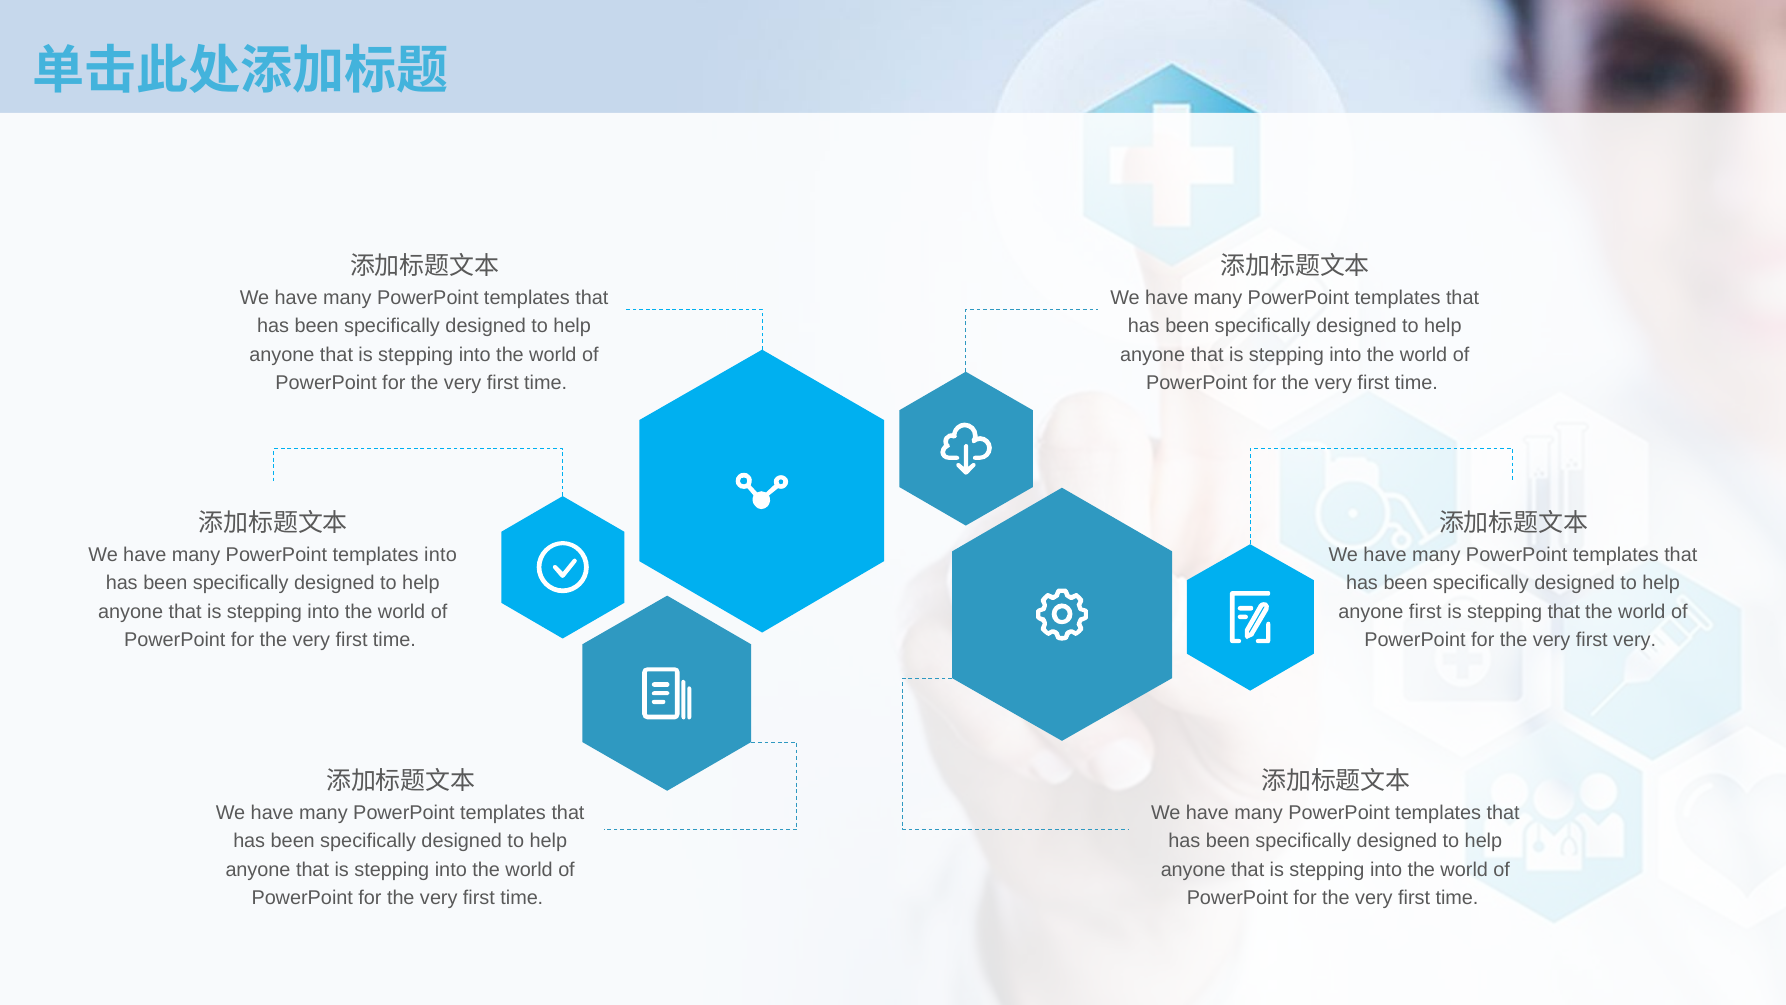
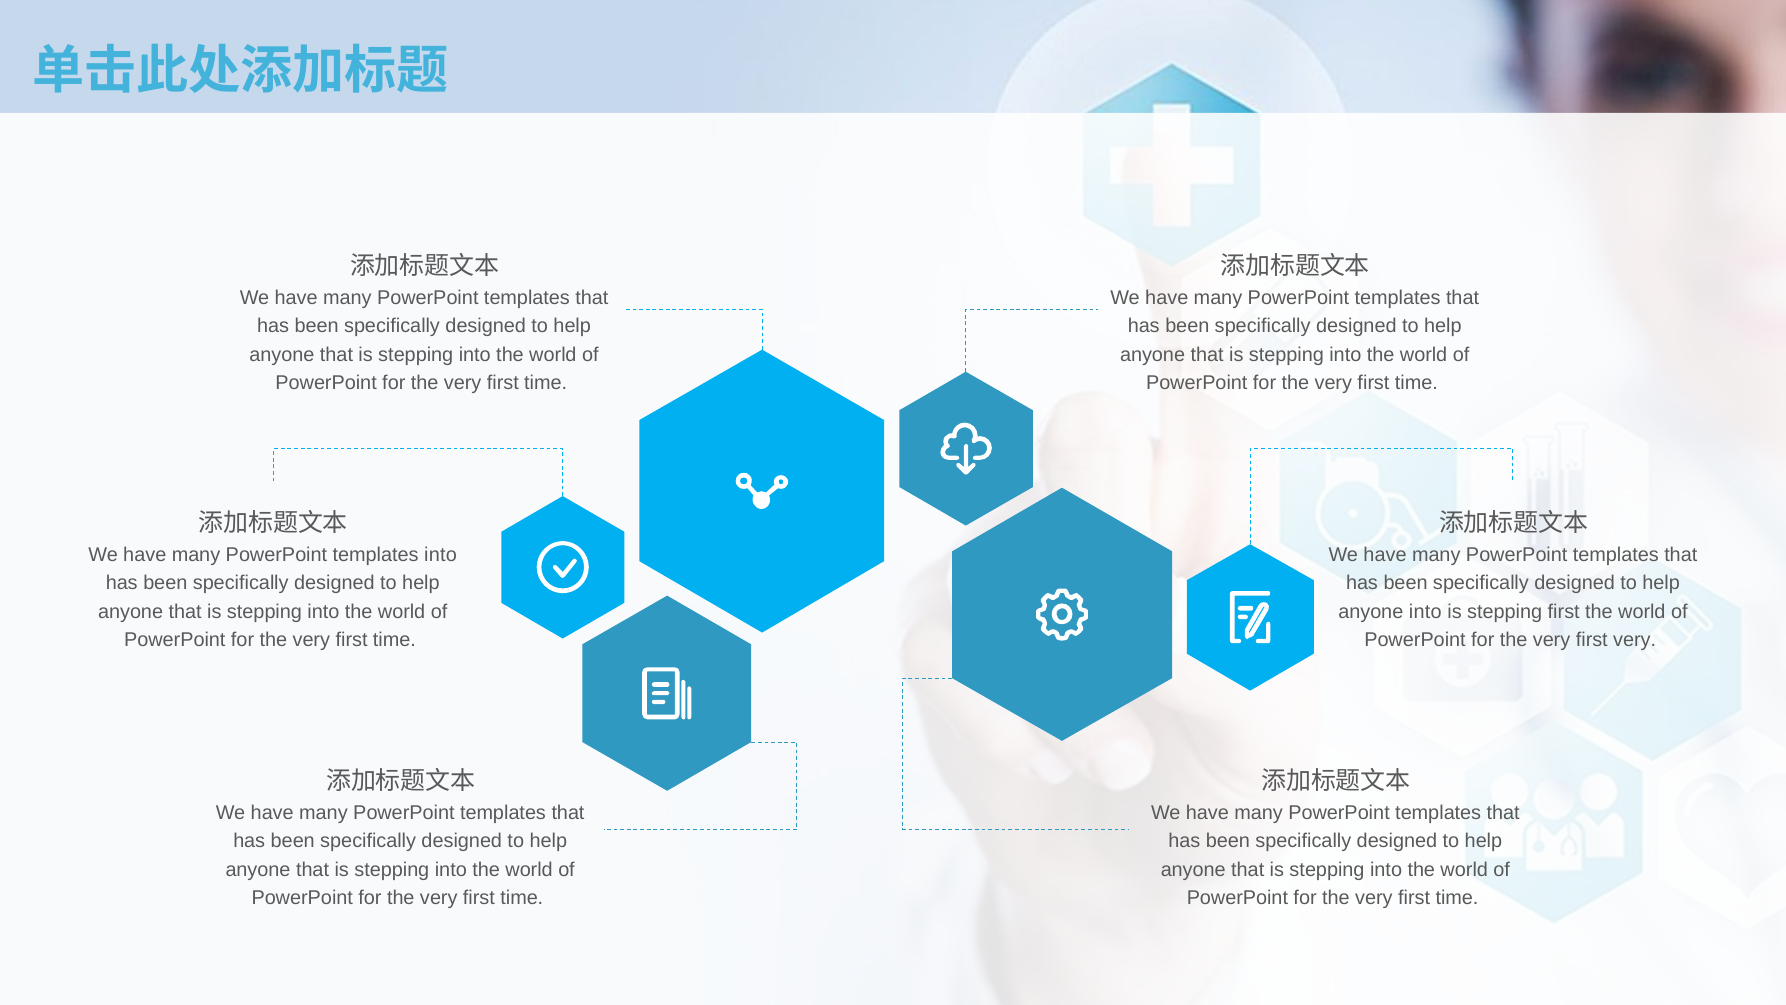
anyone first: first -> into (1425, 611)
stepping that: that -> first (1564, 611)
